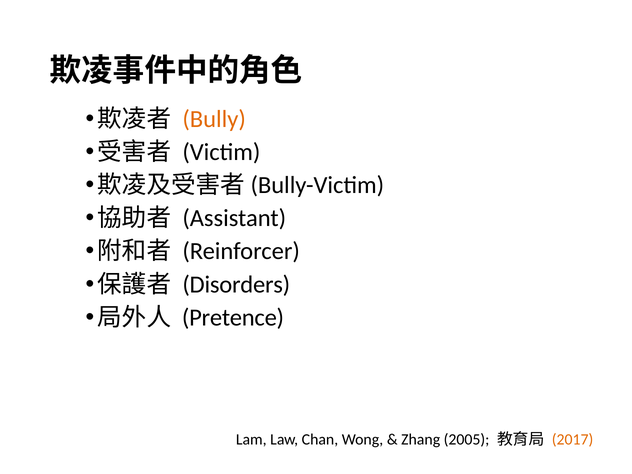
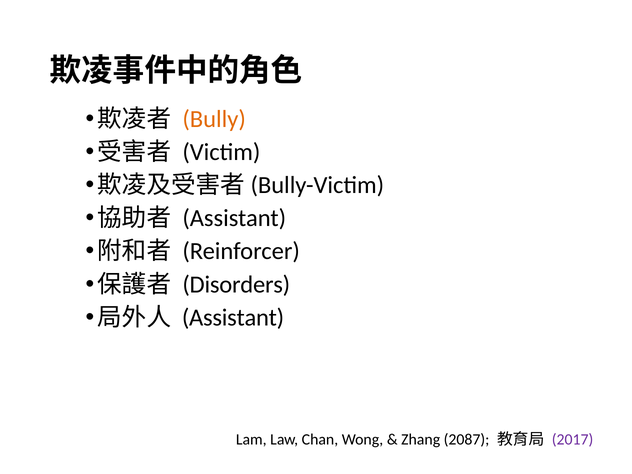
Pretence: Pretence -> Assistant (233, 318)
2005: 2005 -> 2087 (467, 440)
2017 colour: orange -> purple (573, 440)
